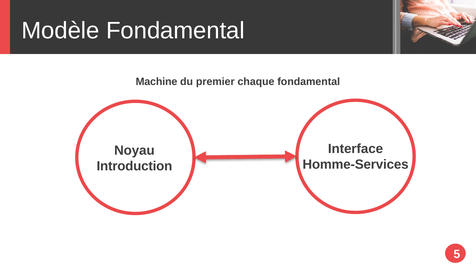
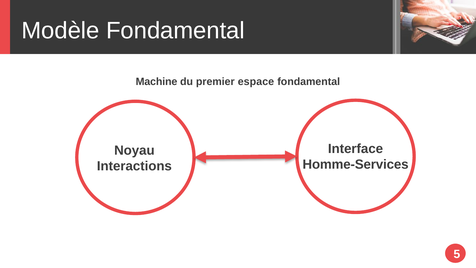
chaque: chaque -> espace (256, 82)
Introduction: Introduction -> Interactions (134, 166)
